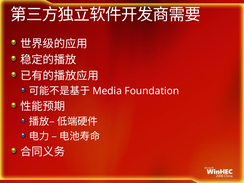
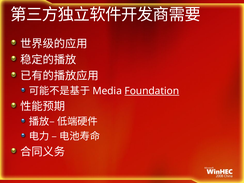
Foundation underline: none -> present (152, 91)
